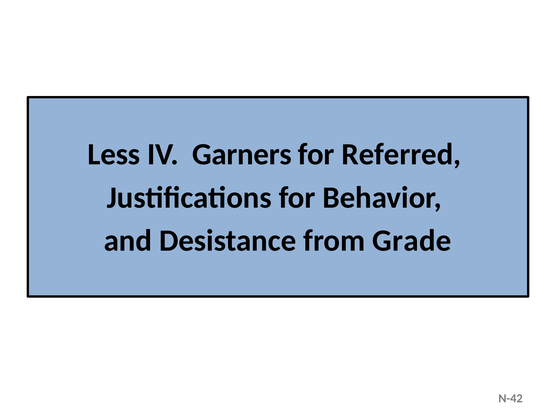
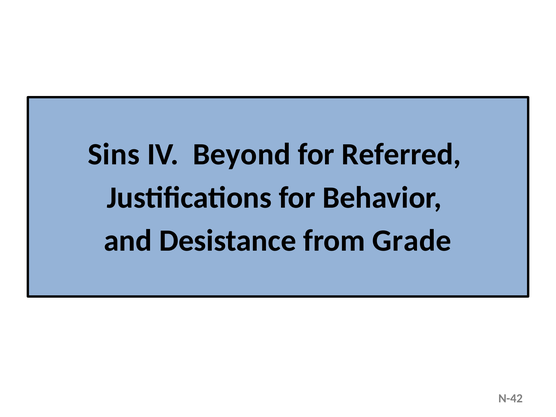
Less: Less -> Sins (114, 154)
Garners: Garners -> Beyond (242, 154)
